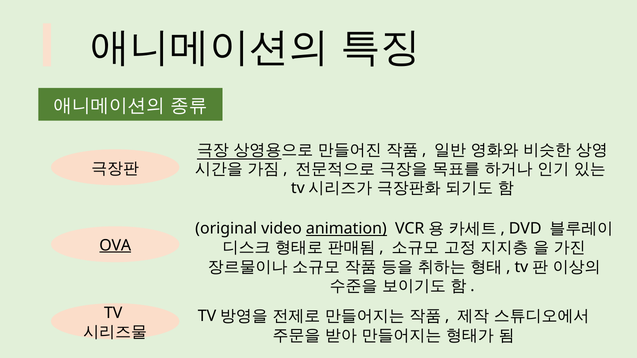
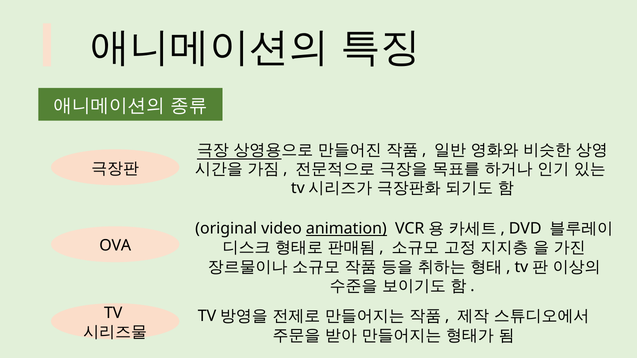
OVA underline: present -> none (115, 246)
